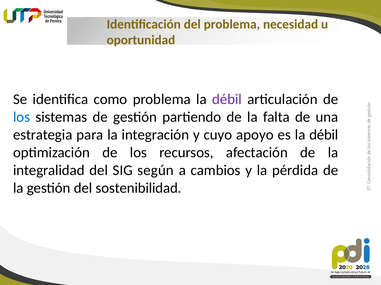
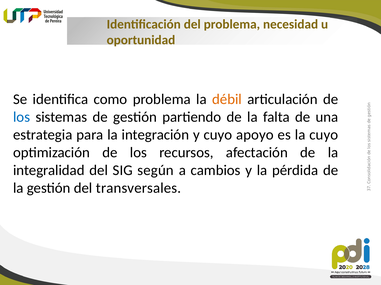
débil colour: purple -> orange (227, 100)
es la débil: débil -> cuyo (324, 135)
sostenibilidad: sostenibilidad -> transversales (138, 188)
